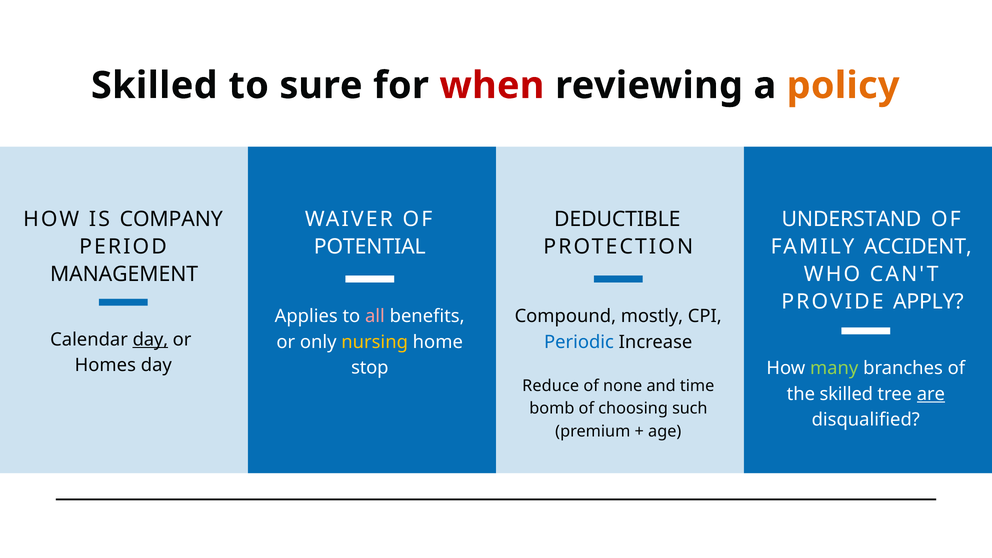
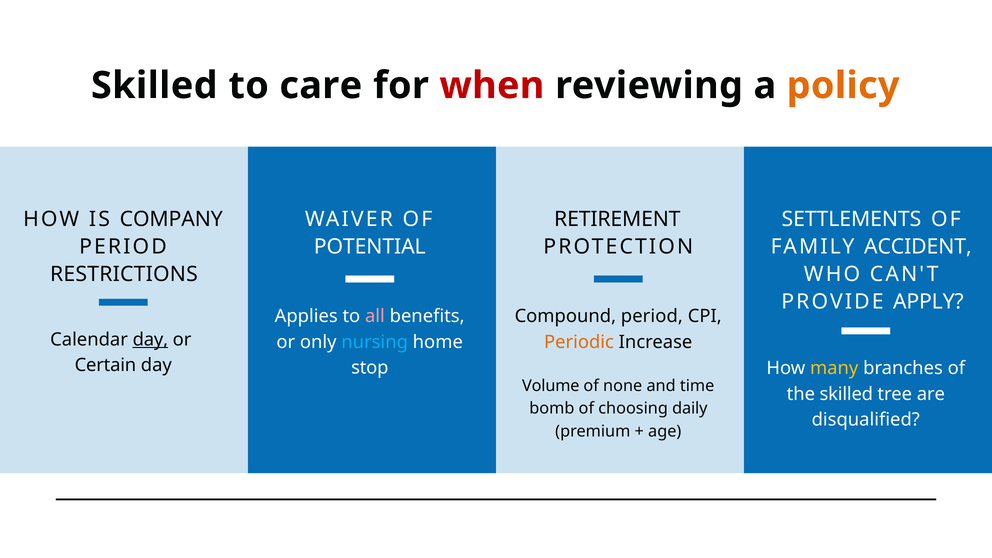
sure: sure -> care (321, 86)
DEDUCTIBLE: DEDUCTIBLE -> RETIREMENT (617, 219)
UNDERSTAND: UNDERSTAND -> SETTLEMENTS (851, 219)
MANAGEMENT: MANAGEMENT -> RESTRICTIONS (124, 274)
Compound mostly: mostly -> period (652, 316)
nursing colour: yellow -> light blue (375, 342)
Periodic colour: blue -> orange (579, 342)
Homes: Homes -> Certain (105, 365)
many colour: light green -> yellow (834, 368)
Reduce: Reduce -> Volume (551, 386)
are underline: present -> none (931, 394)
such: such -> daily (690, 409)
